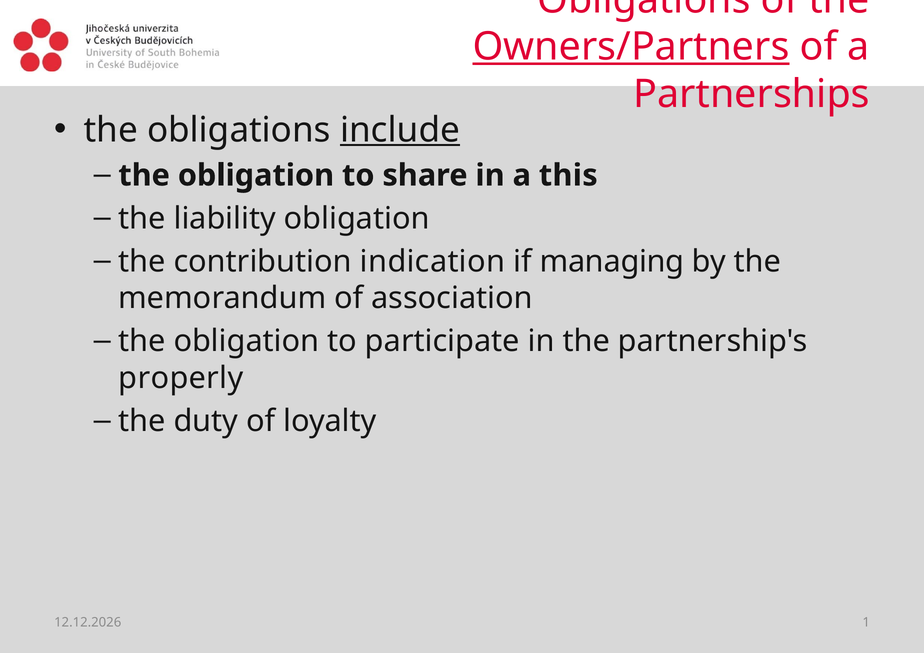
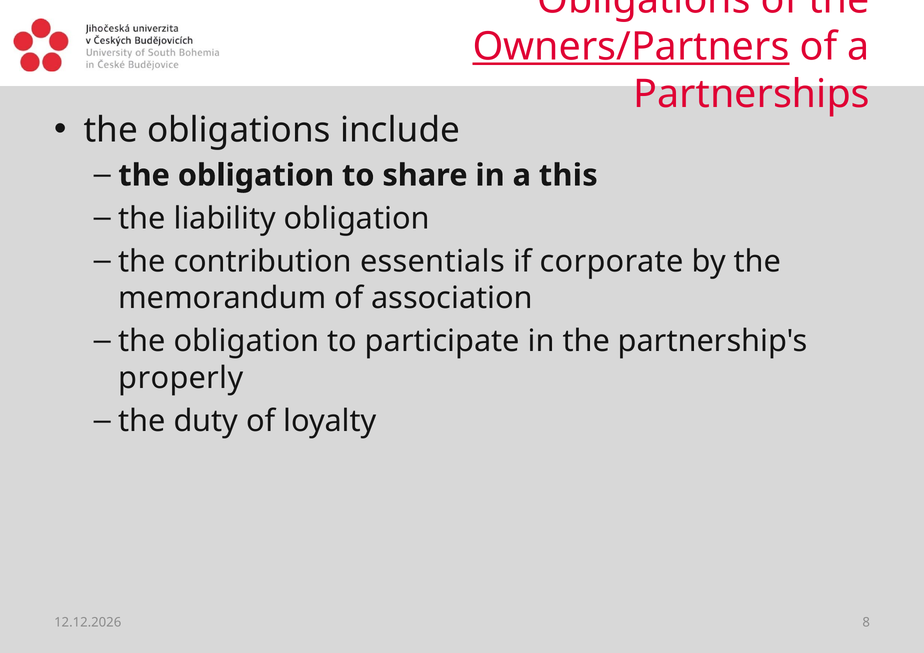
include underline: present -> none (400, 130)
indication: indication -> essentials (433, 262)
managing: managing -> corporate (612, 262)
1: 1 -> 8 (866, 623)
